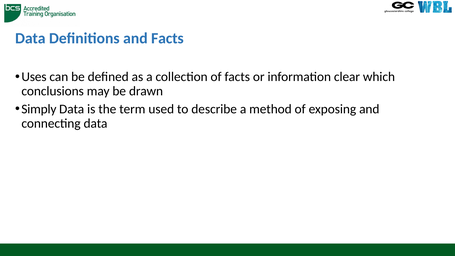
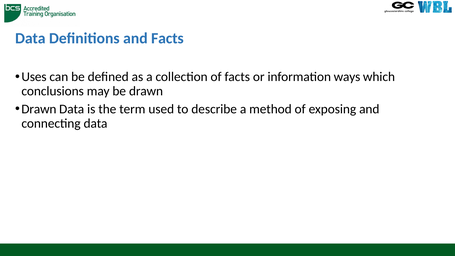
clear: clear -> ways (347, 77)
Simply: Simply -> Drawn (39, 109)
